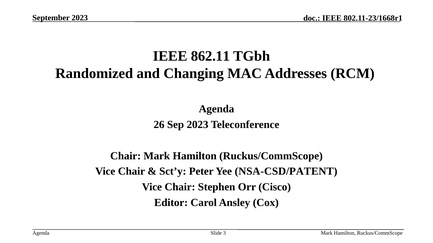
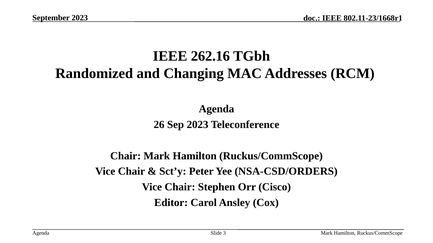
862.11: 862.11 -> 262.16 (210, 56)
NSA-CSD/PATENT: NSA-CSD/PATENT -> NSA-CSD/ORDERS (286, 172)
